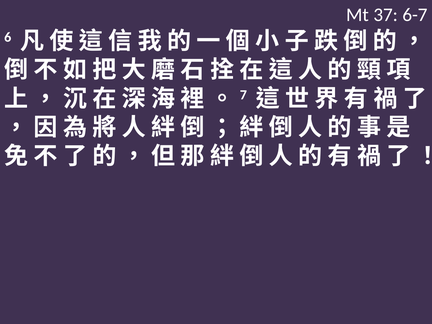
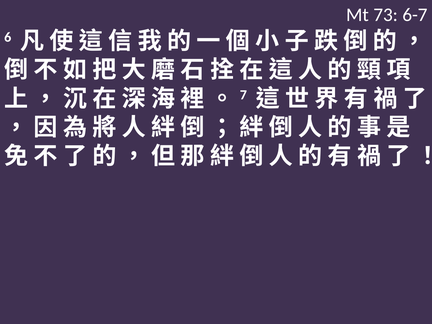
37: 37 -> 73 (386, 15)
